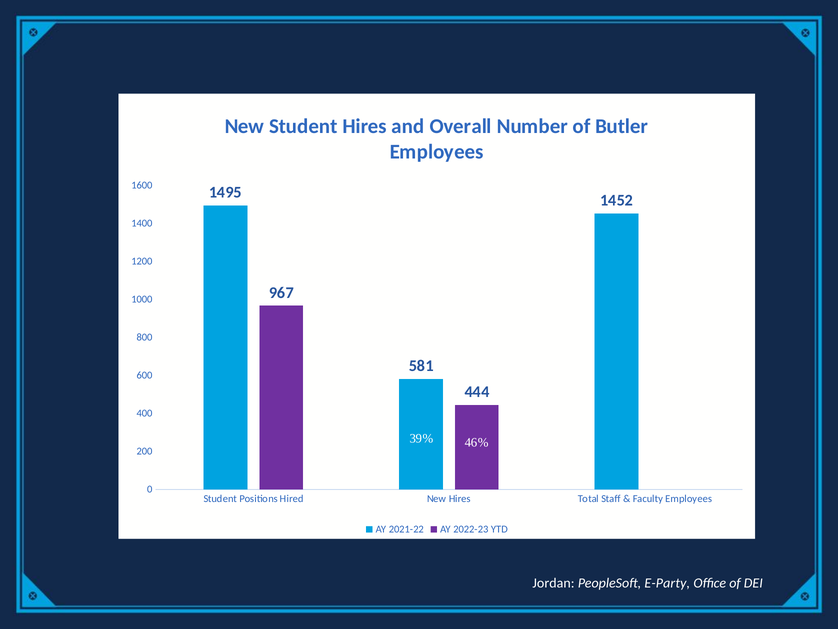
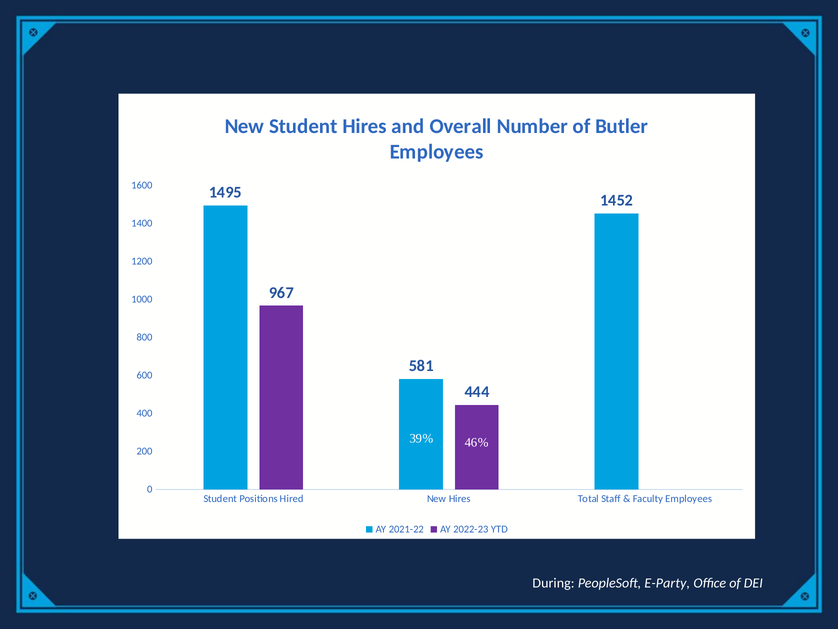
Jordan: Jordan -> During (554, 583)
